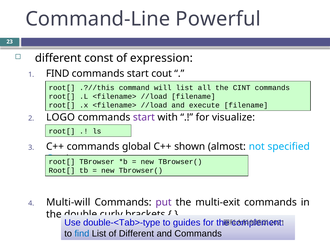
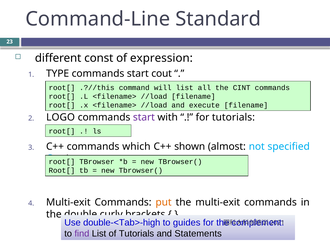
Powerful: Powerful -> Standard (218, 19)
FIND: FIND -> TYPE (58, 74)
for visualize: visualize -> tutorials (233, 117)
global: global -> which (136, 147)
Multi-will: Multi-will -> Multi-exit (68, 203)
put colour: purple -> orange (164, 203)
double-<Tab>-type: double-<Tab>-type -> double-<Tab>-high (122, 223)
find colour: blue -> purple (82, 234)
of Different: Different -> Tutorials (136, 234)
and Commands: Commands -> Statements (198, 234)
